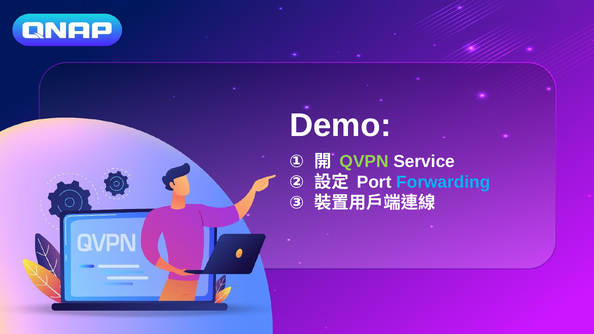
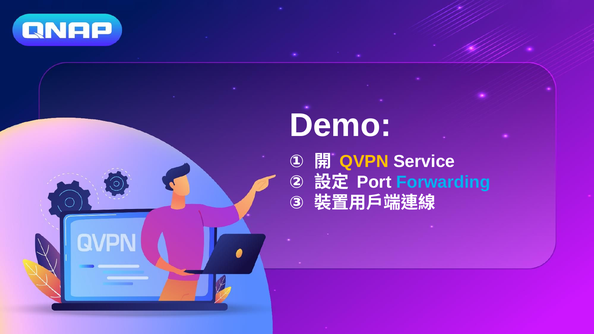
QVPN colour: light green -> yellow (364, 161)
